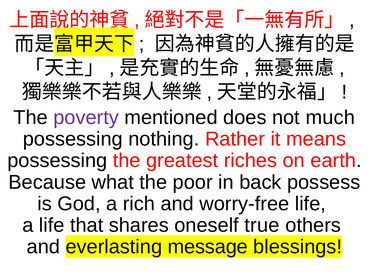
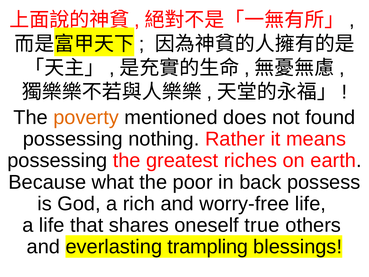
poverty colour: purple -> orange (86, 117)
much: much -> found (330, 117)
message: message -> trampling (208, 247)
